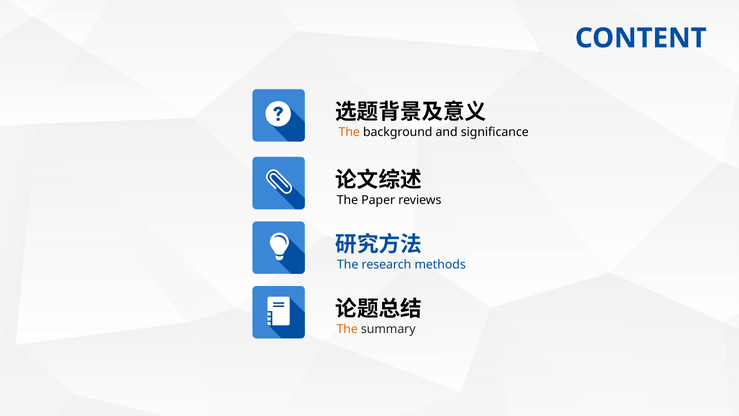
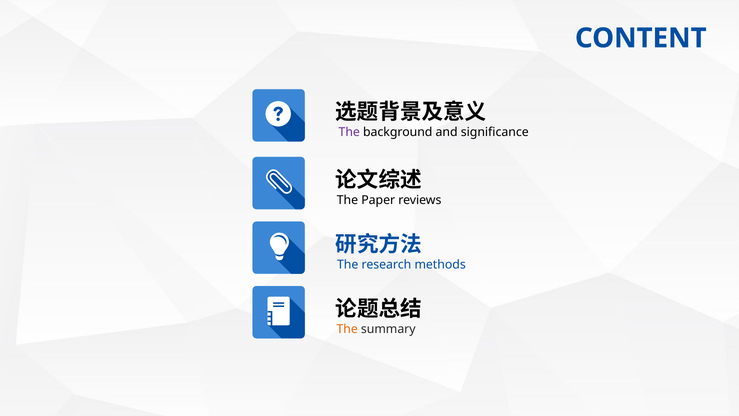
The colour: orange -> purple (349, 132)
